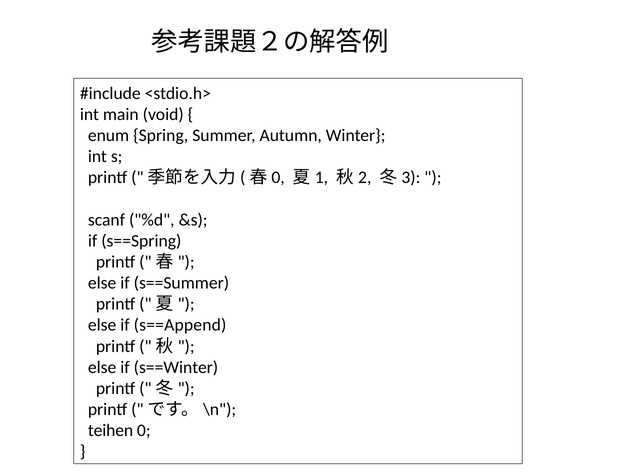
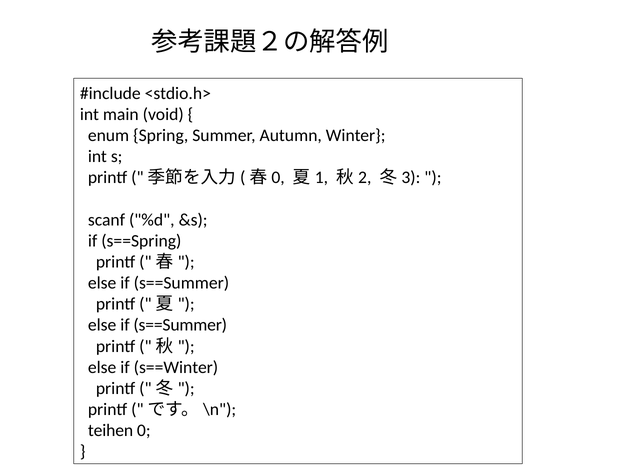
s==Append: s==Append -> s==Summer (180, 326)
